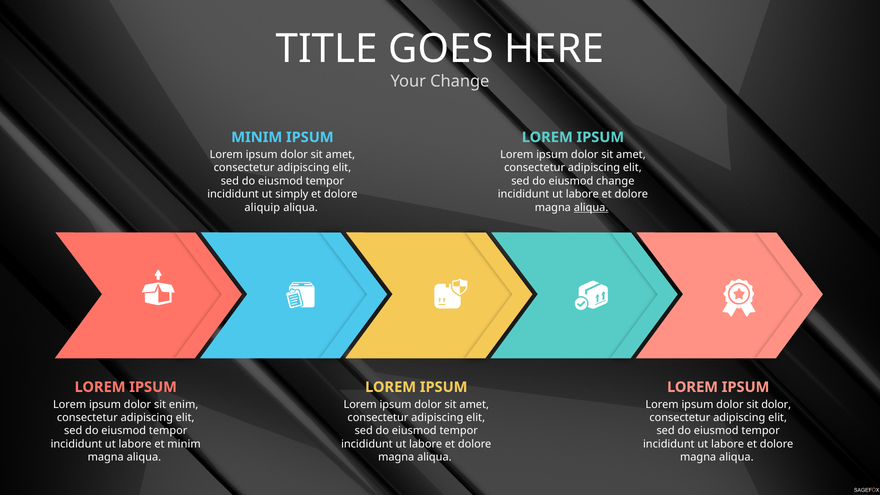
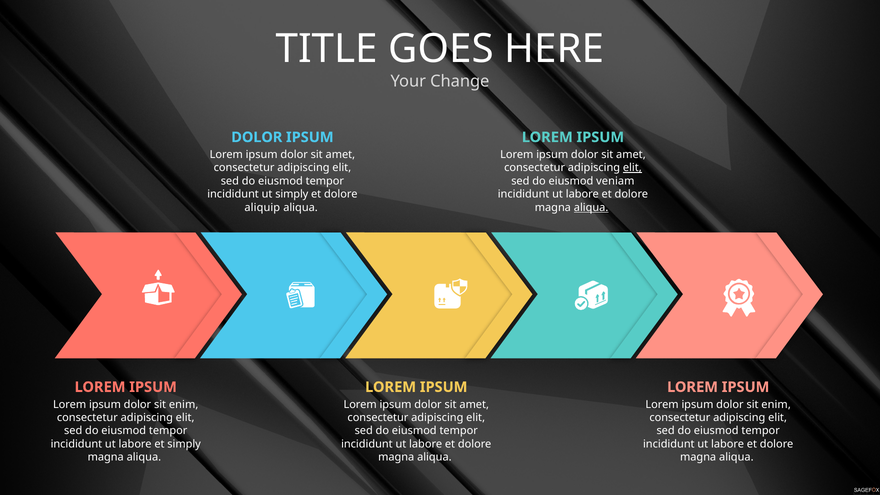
MINIM: MINIM -> DOLOR (257, 137)
elit underline: none -> present (632, 168)
eiusmod change: change -> veniam (615, 181)
dolor: dolor -> enim (776, 404)
et minim: minim -> simply (184, 444)
